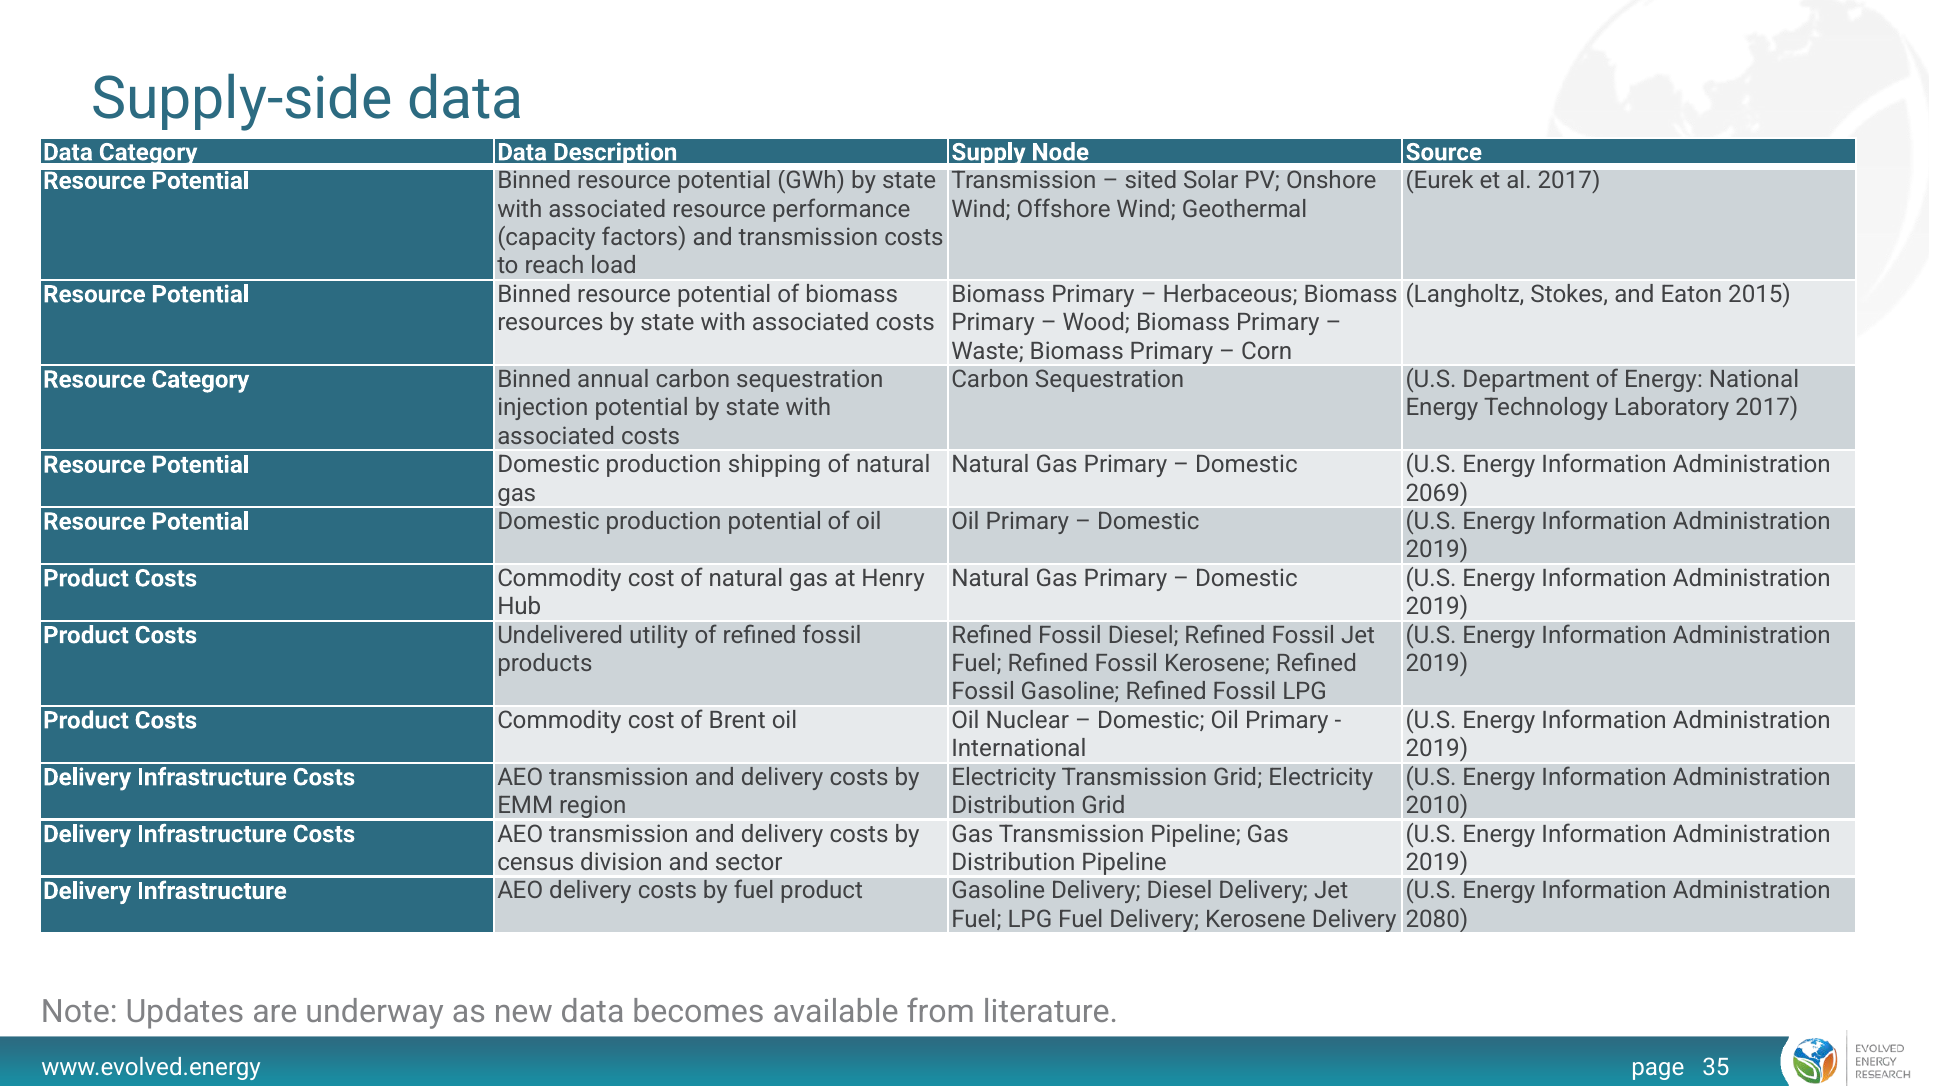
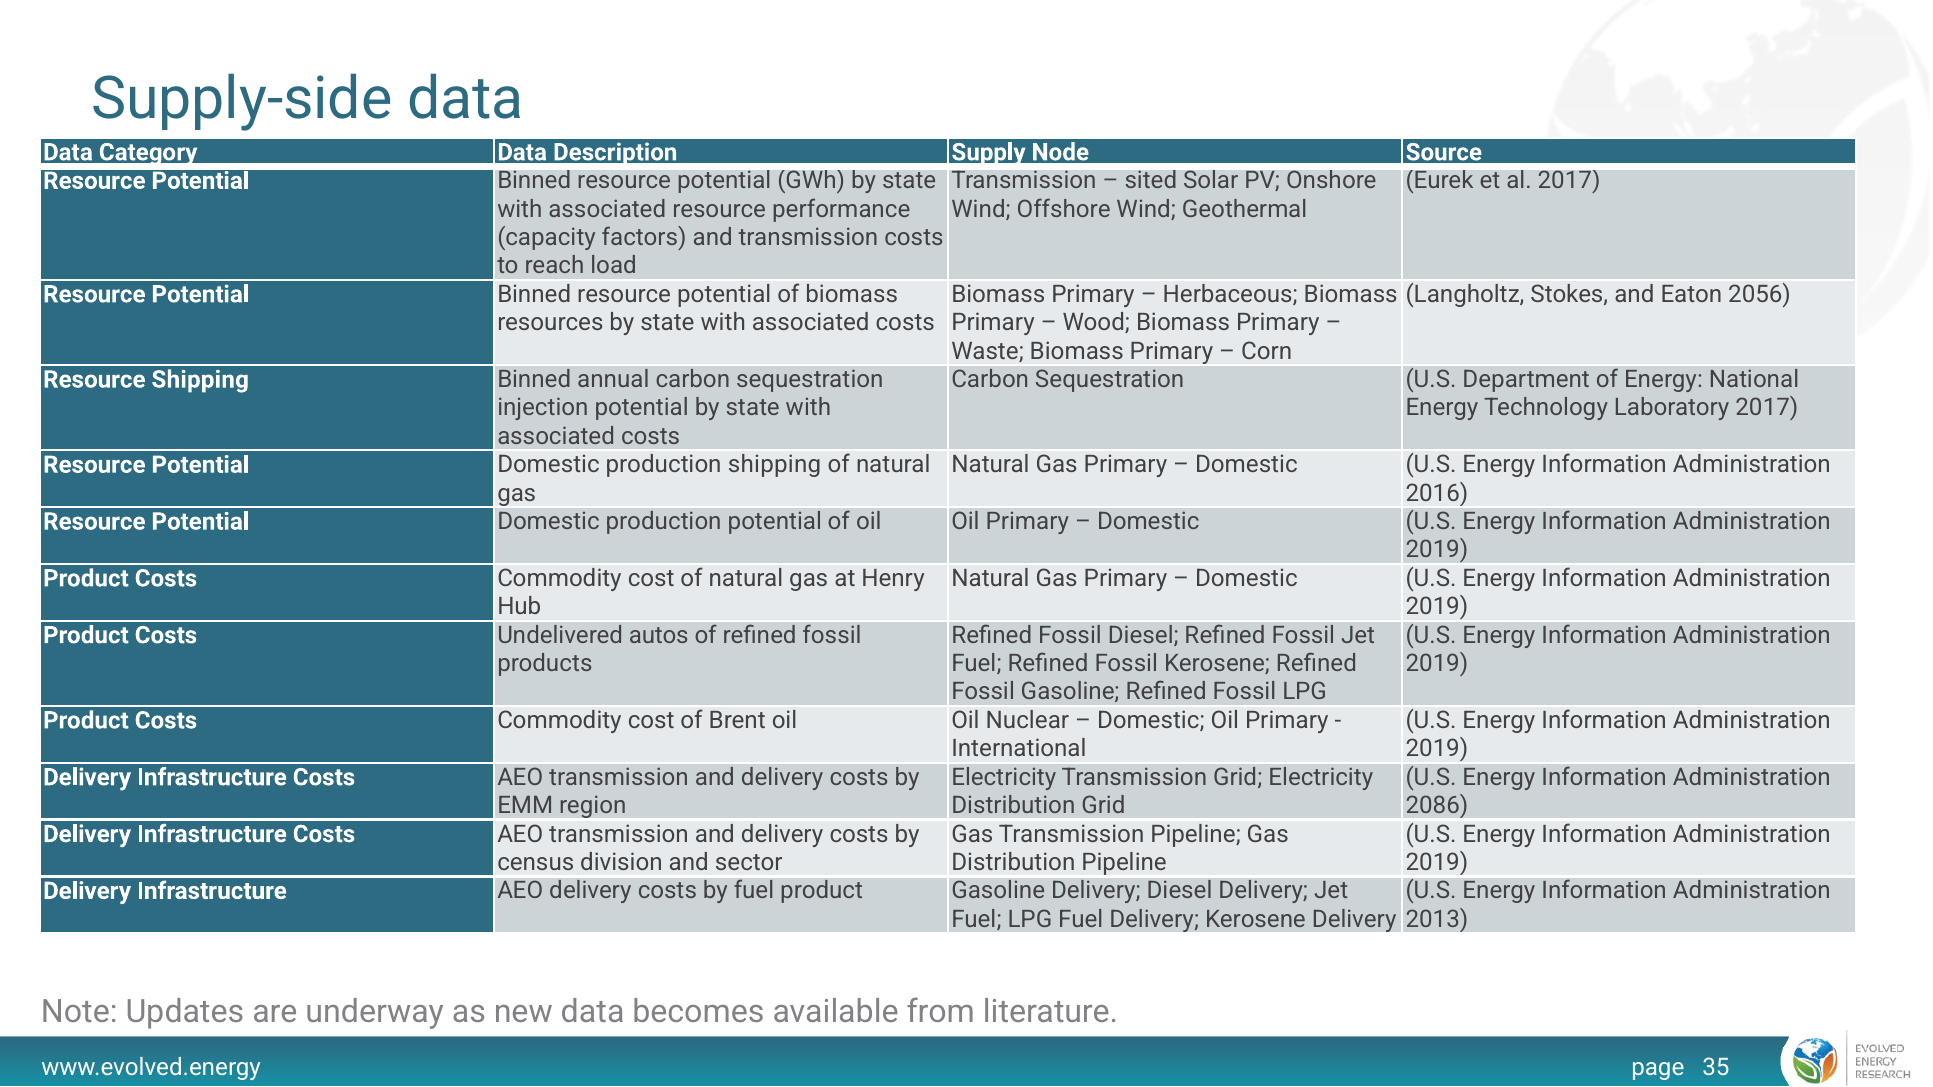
2015: 2015 -> 2056 (1760, 294)
Resource Category: Category -> Shipping (200, 380)
2069: 2069 -> 2016 (1437, 493)
utility: utility -> autos (659, 635)
2010: 2010 -> 2086 (1437, 806)
2080: 2080 -> 2013 (1437, 920)
